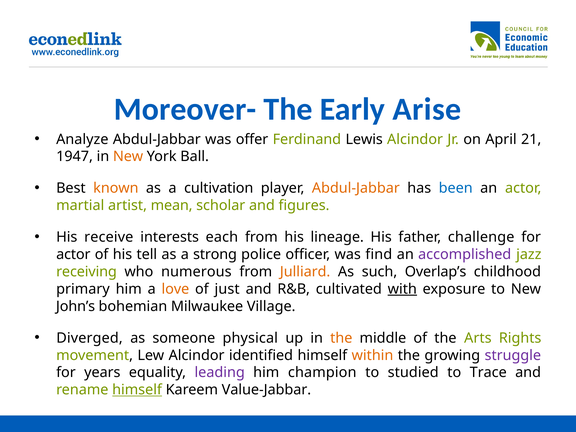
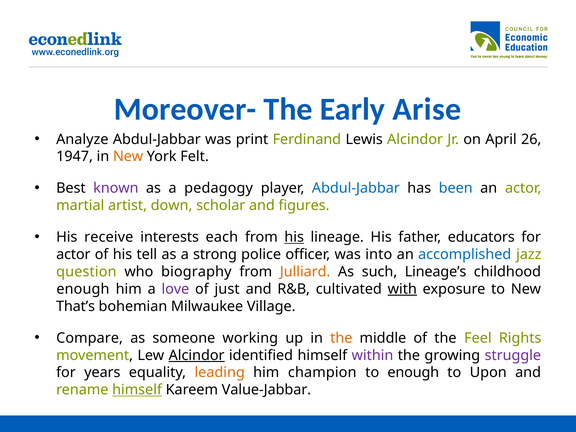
offer: offer -> print (252, 139)
21: 21 -> 26 (531, 139)
Ball: Ball -> Felt (195, 157)
known colour: orange -> purple (116, 188)
cultivation: cultivation -> pedagogy (219, 188)
Abdul-Jabbar colour: orange -> blue (356, 188)
mean: mean -> down (172, 205)
his underline: none -> present (294, 237)
challenge: challenge -> educators (481, 237)
find: find -> into (379, 254)
accomplished colour: purple -> blue (465, 254)
receiving: receiving -> question (86, 272)
numerous: numerous -> biography (196, 272)
Overlap’s: Overlap’s -> Lineage’s (436, 272)
primary: primary -> enough (83, 289)
love colour: orange -> purple (175, 289)
John’s: John’s -> That’s (76, 306)
Diverged: Diverged -> Compare (90, 338)
physical: physical -> working (250, 338)
Arts: Arts -> Feel (478, 338)
Alcindor underline: none -> present (197, 355)
within colour: orange -> purple (372, 355)
leading colour: purple -> orange (220, 373)
to studied: studied -> enough (413, 373)
Trace: Trace -> Upon (488, 373)
